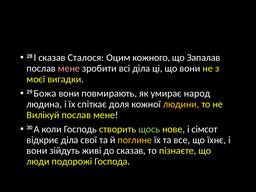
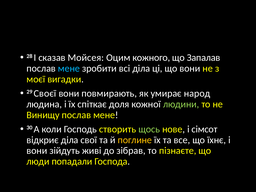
Сталося: Сталося -> Мойсея (86, 58)
мене colour: pink -> light blue (69, 68)
Божа: Божа -> Своєї (45, 93)
людини colour: yellow -> light green (181, 104)
Вилікуй: Вилікуй -> Винищу (43, 115)
до сказав: сказав -> зібрав (131, 151)
подорожі: подорожі -> попадали (72, 161)
